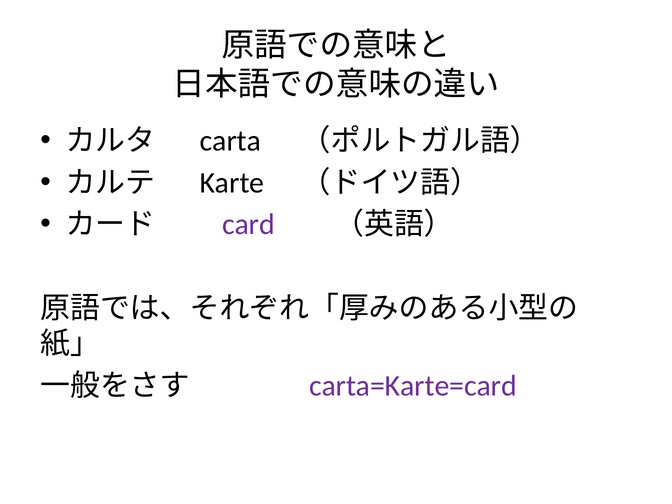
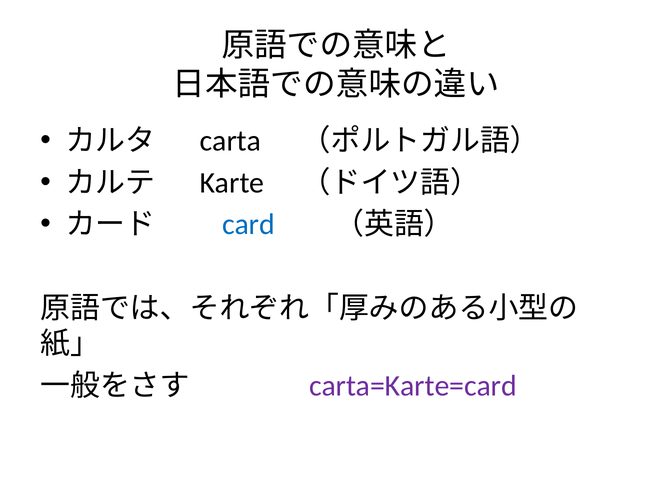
card colour: purple -> blue (249, 225)
